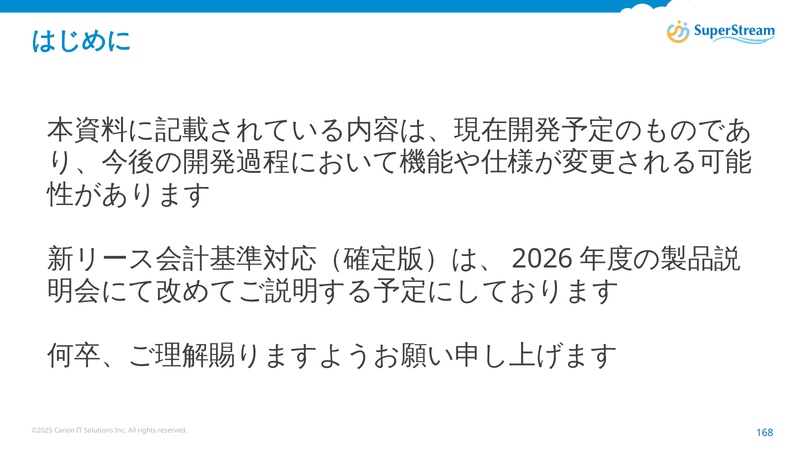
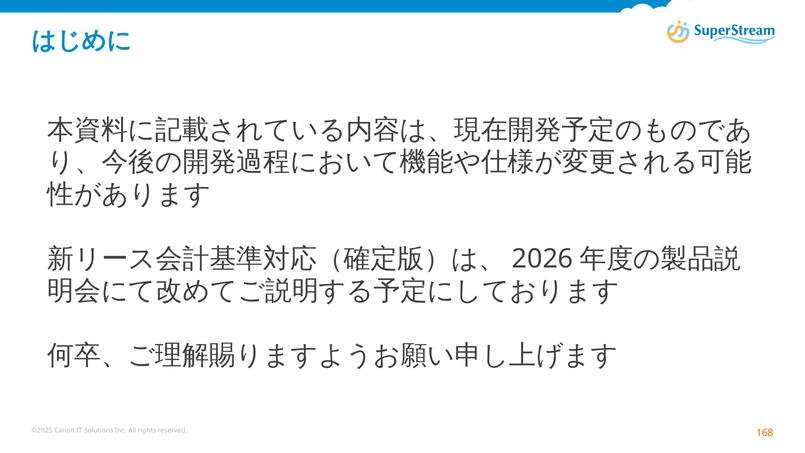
168 colour: blue -> orange (765, 433)
